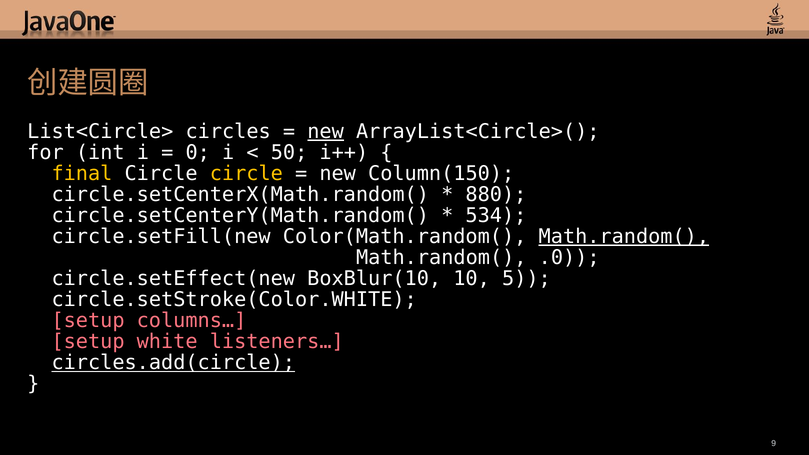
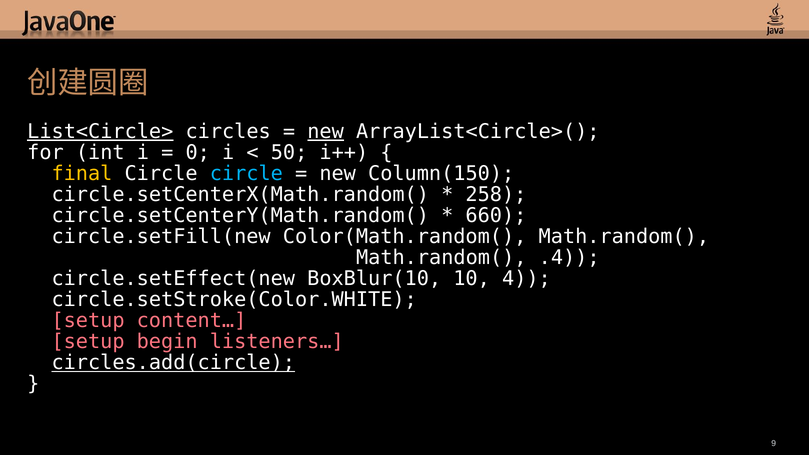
List<Circle> underline: none -> present (100, 132)
circle colour: yellow -> light blue (246, 174)
880: 880 -> 258 (496, 195)
534: 534 -> 660 (496, 216)
Math.random( underline: present -> none (624, 237)
.0: .0 -> .4 (569, 258)
5: 5 -> 4 (526, 279)
columns…: columns… -> content… (192, 321)
white: white -> begin (167, 342)
